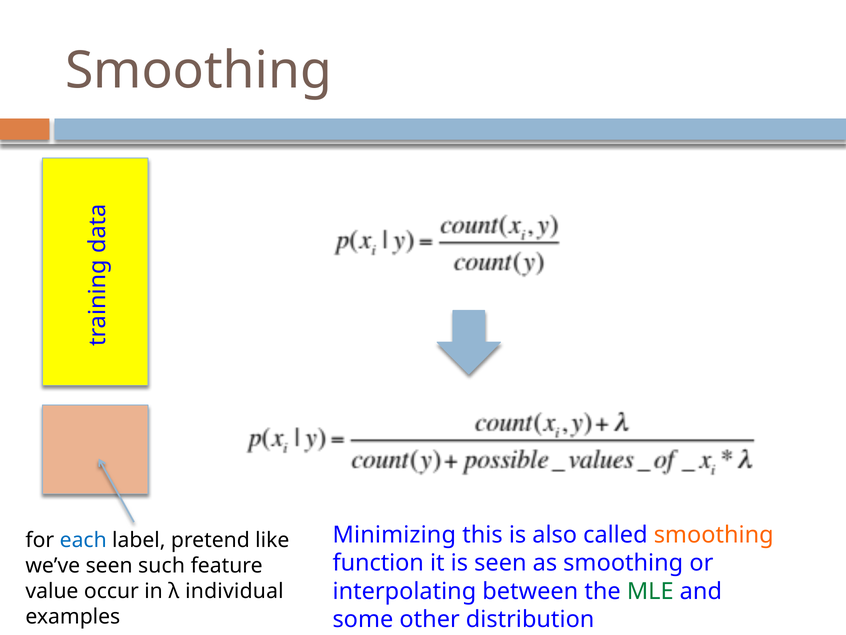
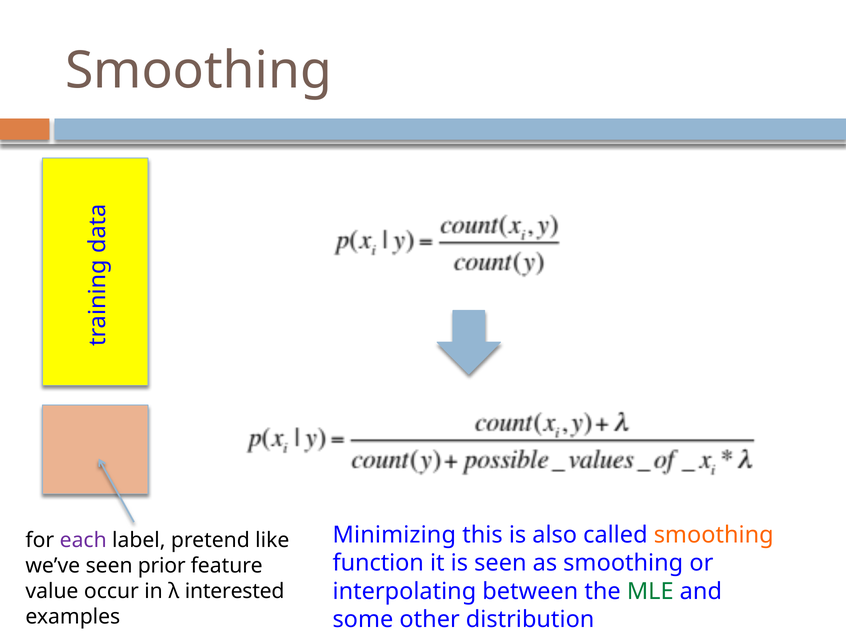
each colour: blue -> purple (83, 540)
such: such -> prior (162, 565)
individual: individual -> interested (235, 591)
